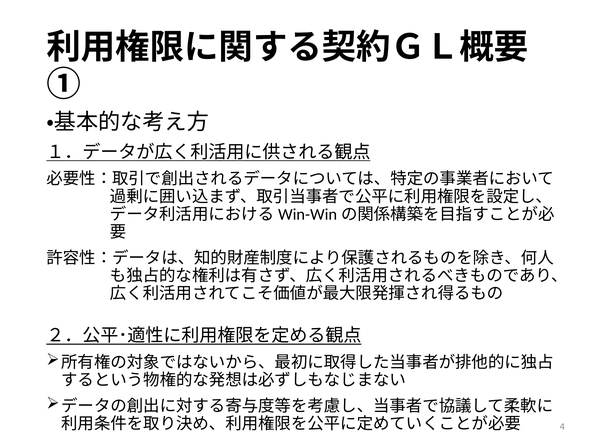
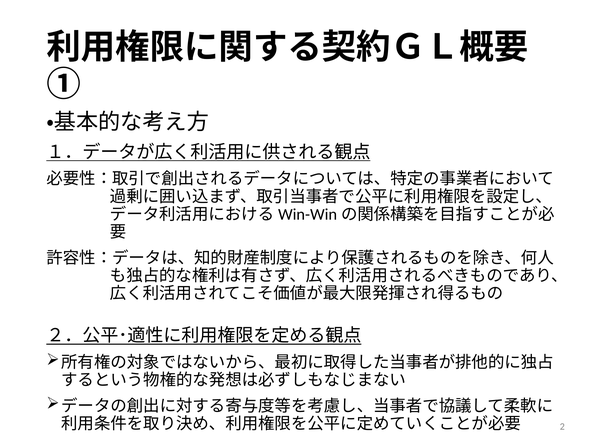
4: 4 -> 2 (562, 426)
